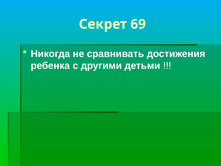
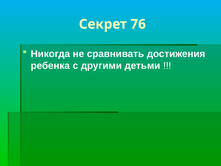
69: 69 -> 76 (138, 24)
